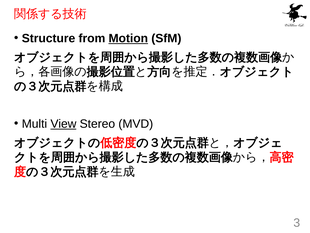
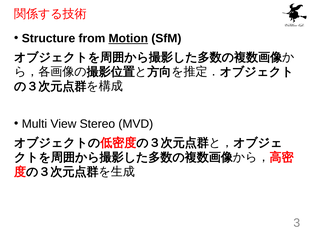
View underline: present -> none (63, 124)
